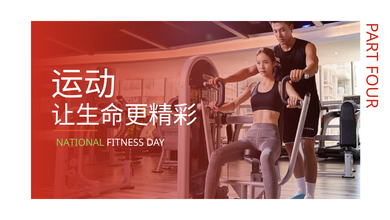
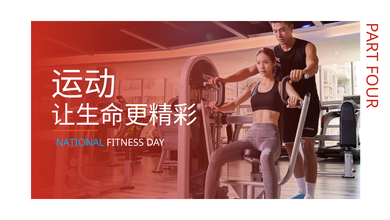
NATIONAL colour: light green -> light blue (80, 142)
